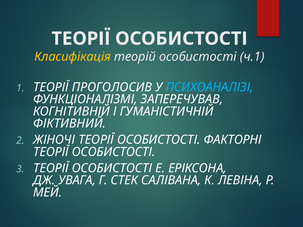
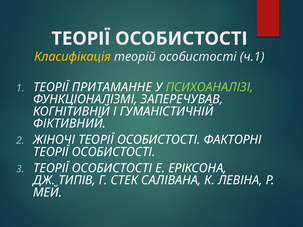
ПРОГОЛОСИВ: ПРОГОЛОСИВ -> ПРИТАМАННЕ (112, 87)
ПСИХОАНАЛІЗІ colour: light blue -> light green (210, 87)
УВАГА: УВАГА -> ТИПІВ (77, 181)
